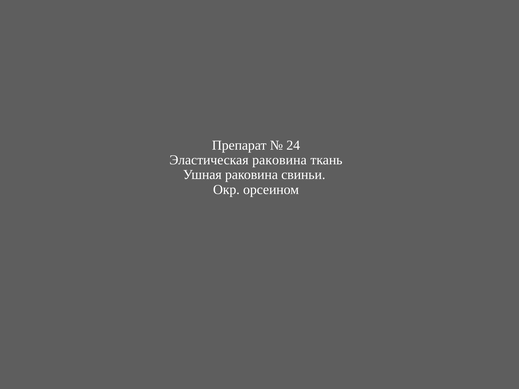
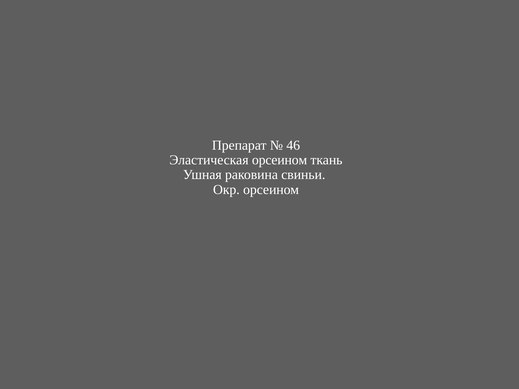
24: 24 -> 46 (293, 145)
Эластическая раковина: раковина -> орсеином (280, 160)
